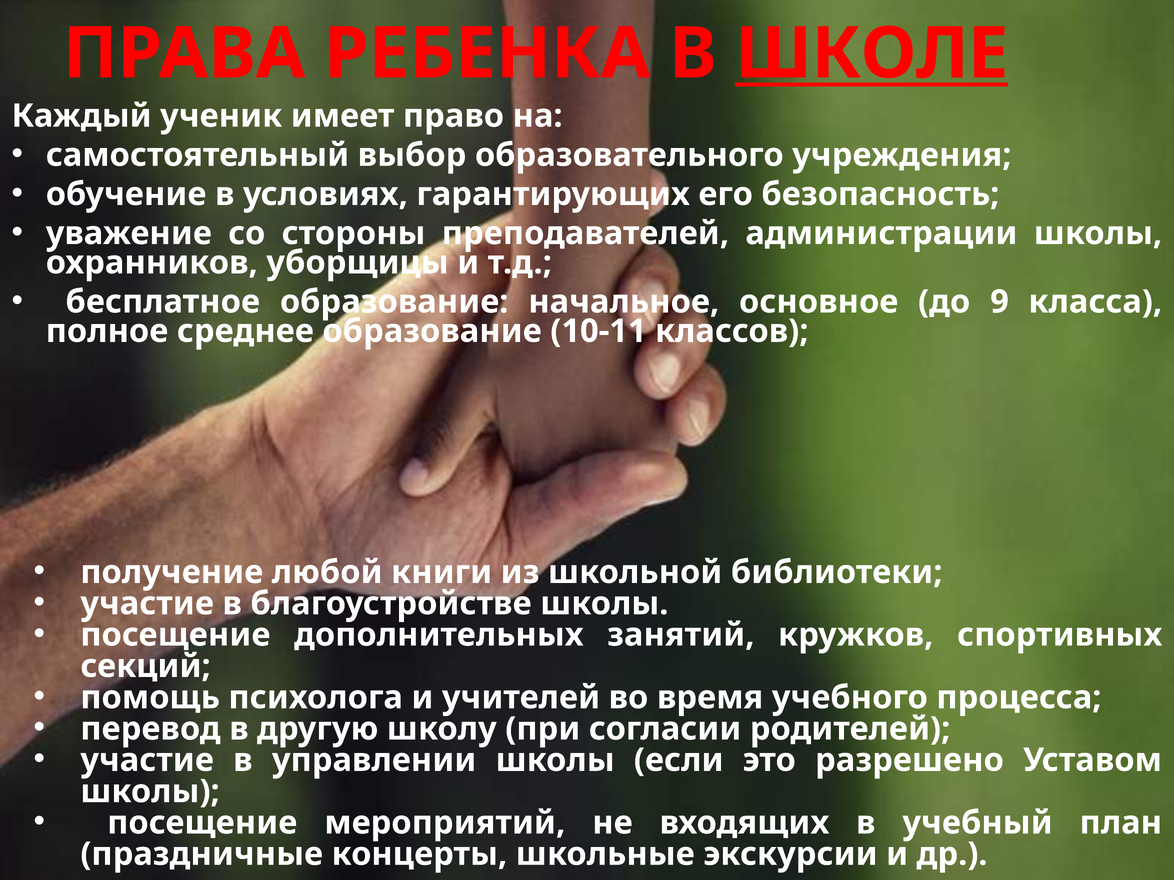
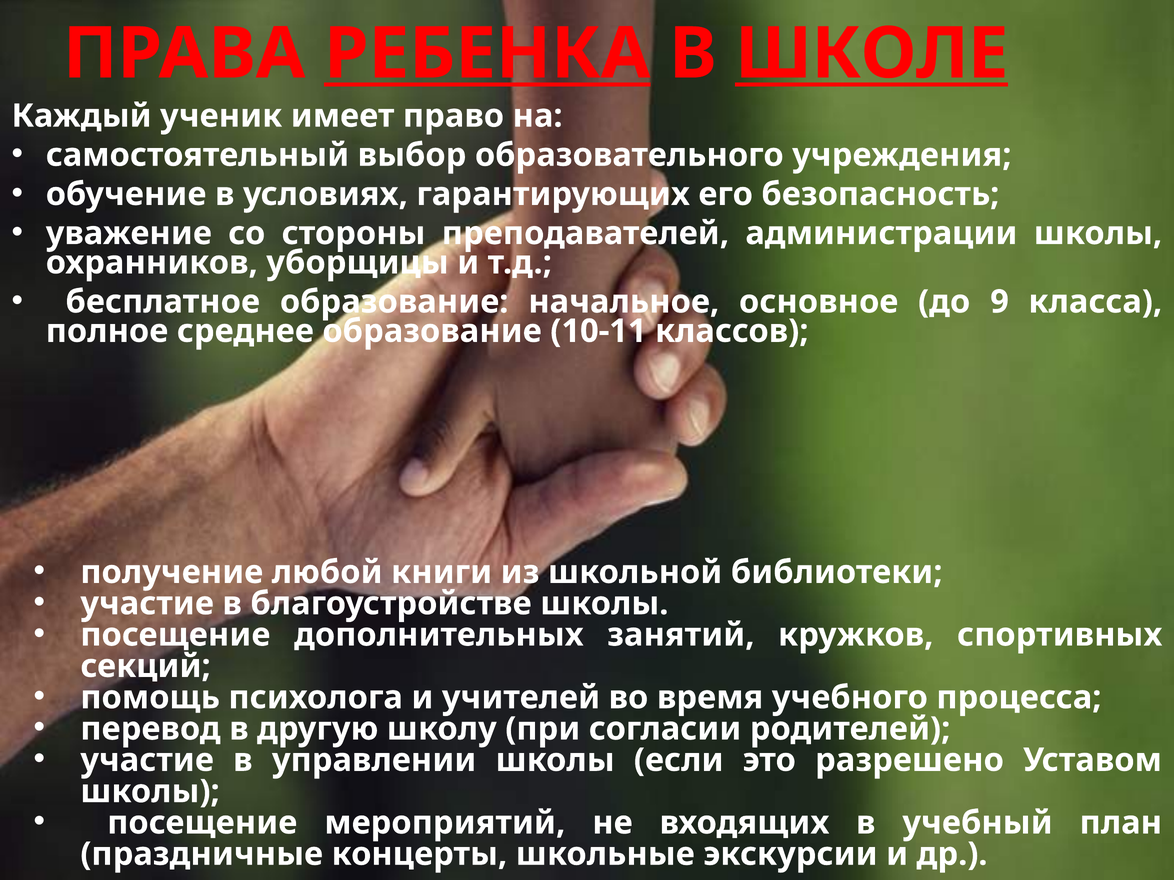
РЕБЕНКА underline: none -> present (487, 54)
